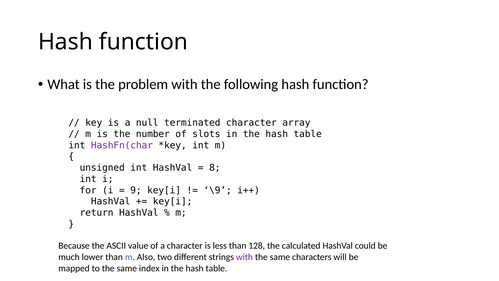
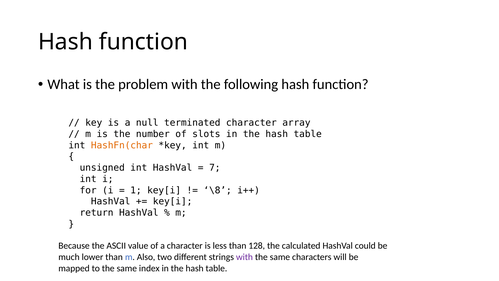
HashFn(char colour: purple -> orange (122, 145)
8: 8 -> 7 (215, 168)
9: 9 -> 1 (136, 190)
\9: \9 -> \8 (218, 190)
